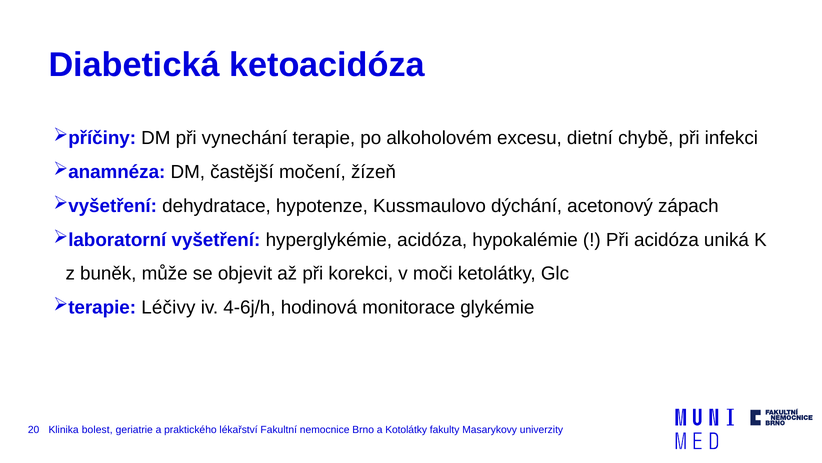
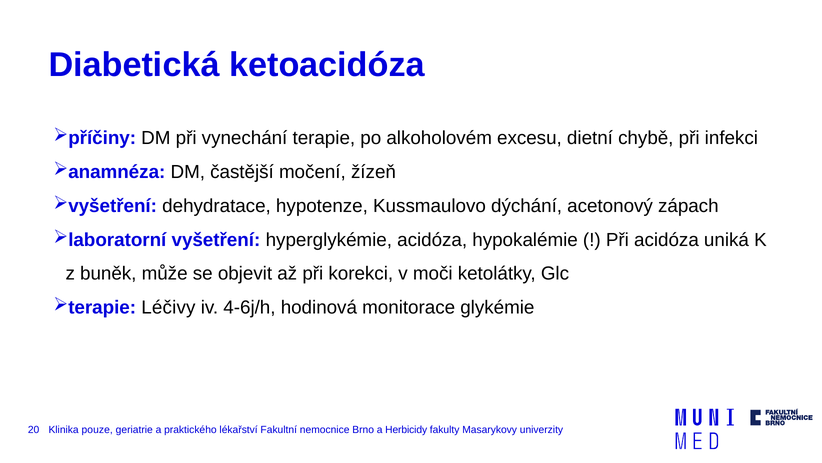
bolest: bolest -> pouze (97, 429)
Kotolátky: Kotolátky -> Herbicidy (406, 429)
